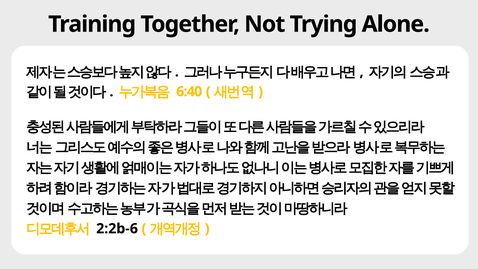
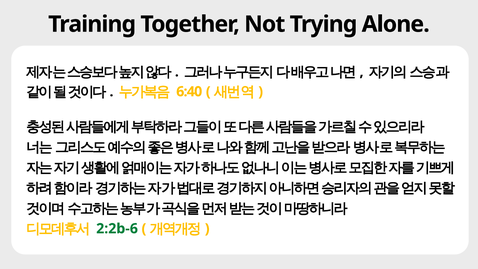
2:2b-6 colour: black -> green (117, 229)
